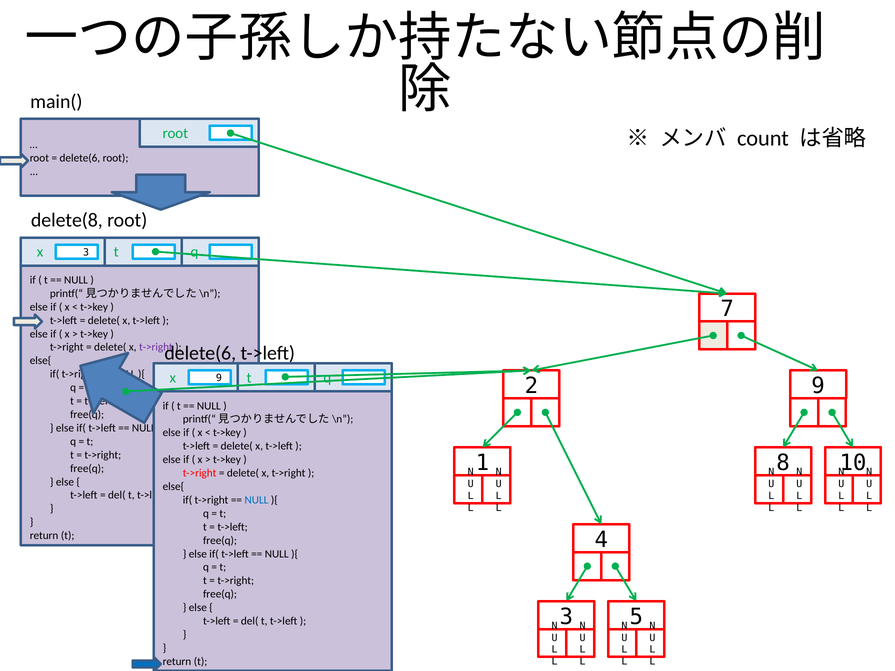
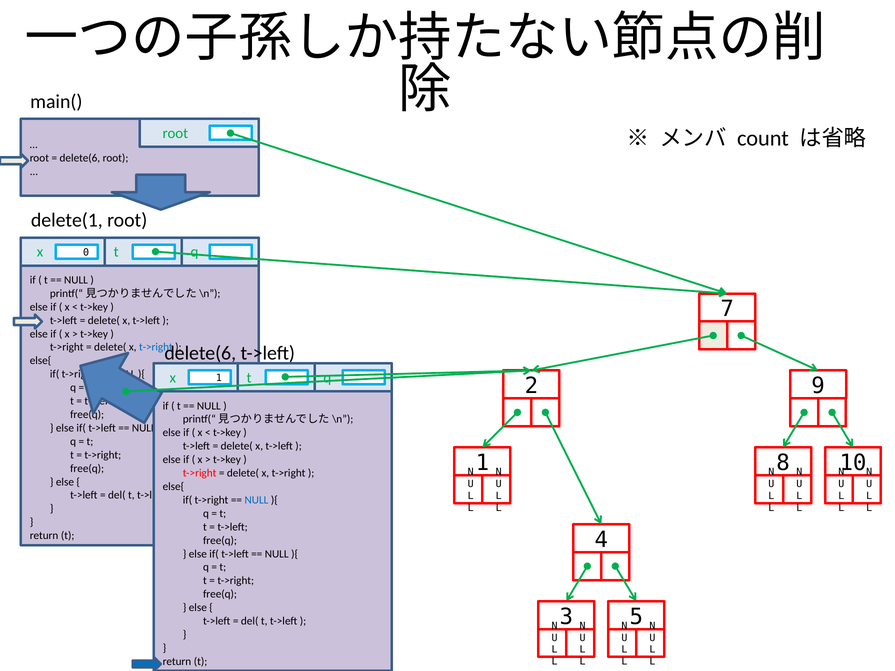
delete(8: delete(8 -> delete(1 (67, 221)
x 3: 3 -> 0 (86, 252)
t->right colour: purple -> blue (156, 347)
x 9: 9 -> 1 (219, 378)
